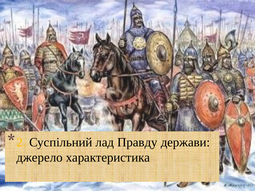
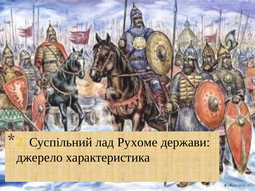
Правду: Правду -> Рухоме (137, 142)
